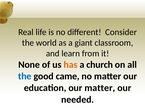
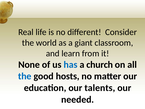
has colour: orange -> blue (71, 64)
came: came -> hosts (68, 76)
our matter: matter -> talents (100, 88)
